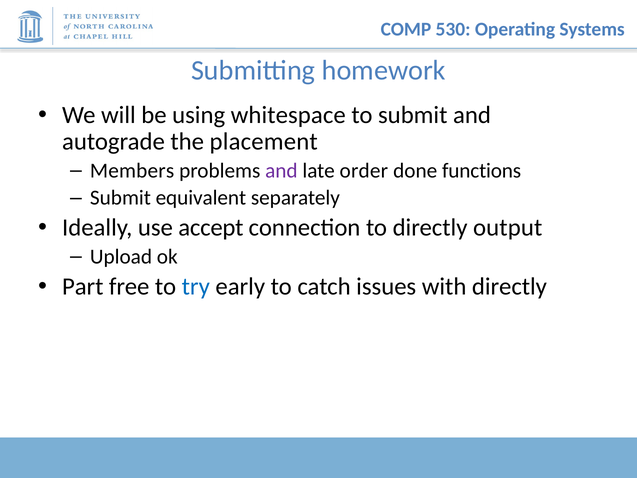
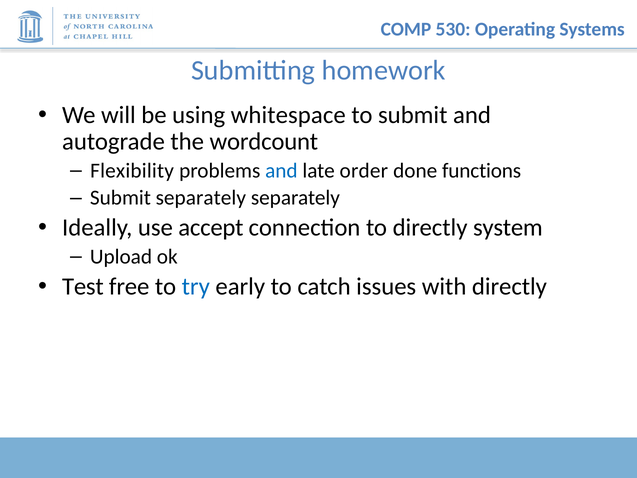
placement: placement -> wordcount (264, 141)
Members: Members -> Flexibility (132, 171)
and colour: purple -> blue (281, 171)
Submit equivalent: equivalent -> separately (201, 198)
output: output -> system (508, 227)
Part: Part -> Test (83, 286)
